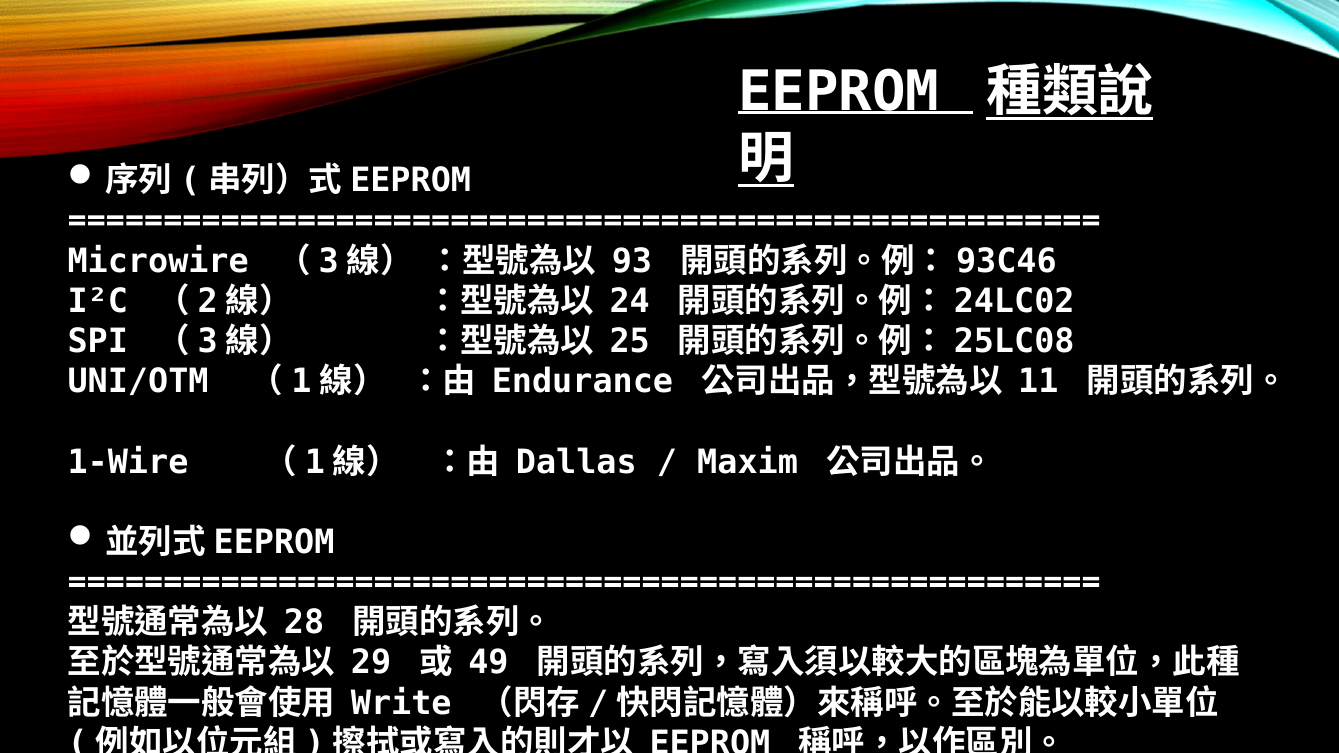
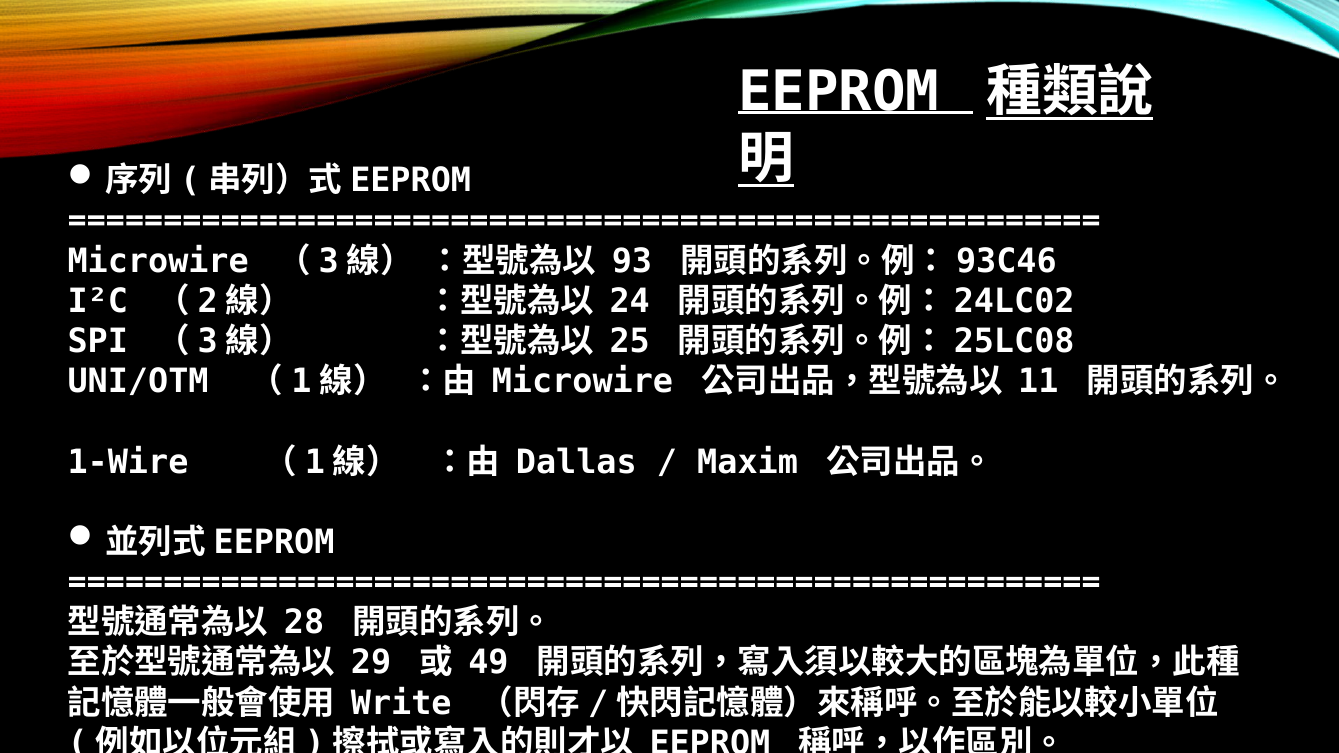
Endurance: Endurance -> Microwire (582, 382)
